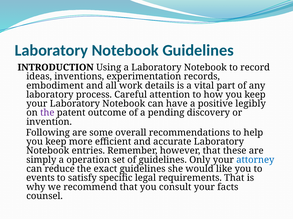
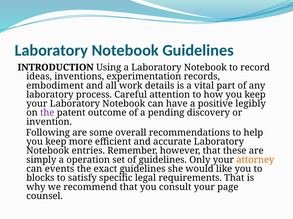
attorney colour: blue -> orange (255, 160)
reduce: reduce -> events (60, 169)
events: events -> blocks (40, 178)
facts: facts -> page (228, 188)
